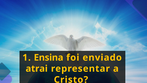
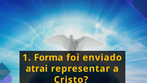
Ensina: Ensina -> Forma (49, 57)
